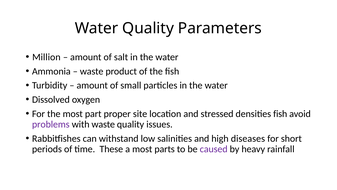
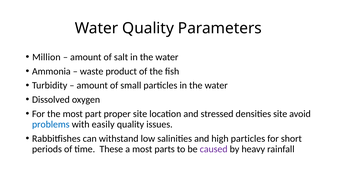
densities fish: fish -> site (280, 113)
problems colour: purple -> blue (51, 124)
with waste: waste -> easily (103, 124)
high diseases: diseases -> particles (248, 138)
